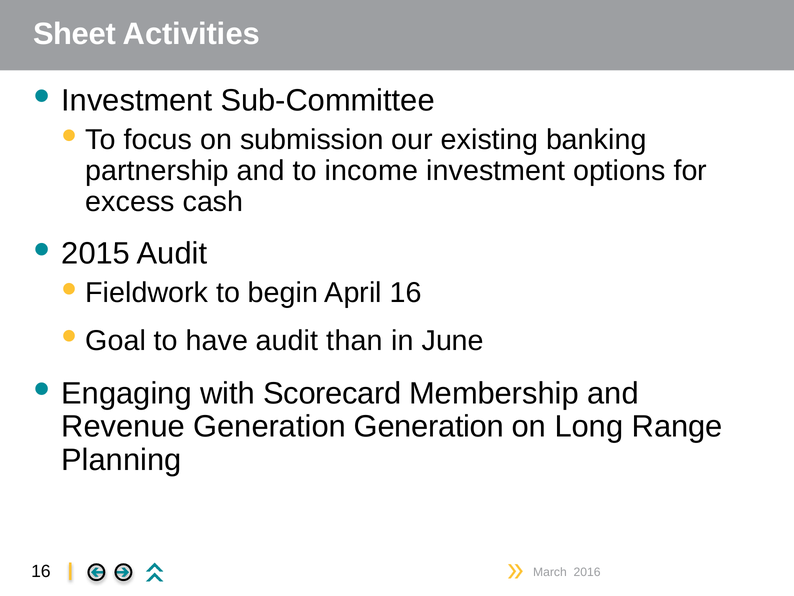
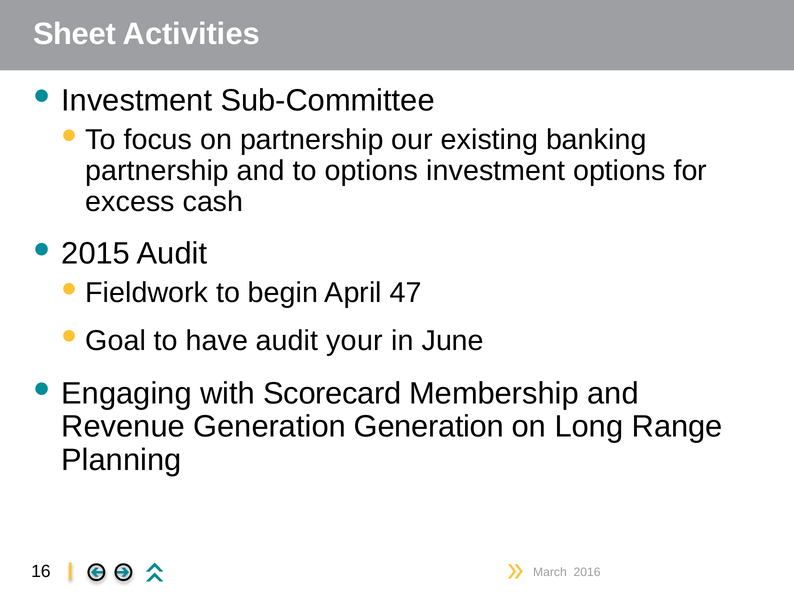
on submission: submission -> partnership (312, 140)
to income: income -> options (371, 171)
April 16: 16 -> 47 (406, 293)
than: than -> your (355, 340)
